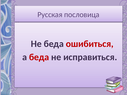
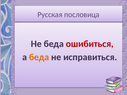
беда colour: red -> orange (39, 57)
